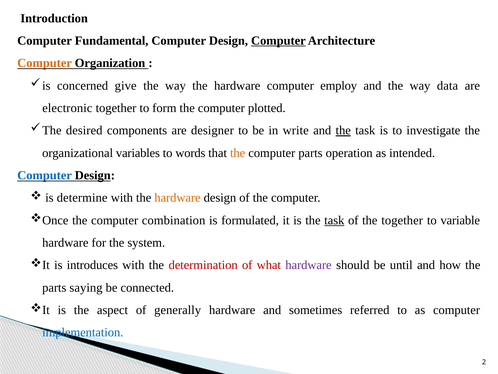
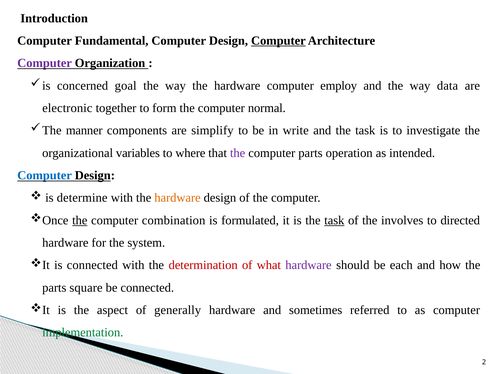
Computer colour: orange -> purple (45, 63)
give: give -> goal (126, 85)
plotted: plotted -> normal (267, 108)
desired: desired -> manner (84, 130)
designer: designer -> simplify (212, 130)
the underline: present -> none (343, 130)
words: words -> where (190, 153)
the colour: orange -> purple (238, 153)
the underline: none -> present (80, 220)
the together: together -> involves (402, 220)
variable: variable -> directed (460, 220)
is introduces: introduces -> connected (92, 265)
until: until -> each (401, 265)
saying: saying -> square (86, 287)
implementation colour: blue -> green (83, 332)
